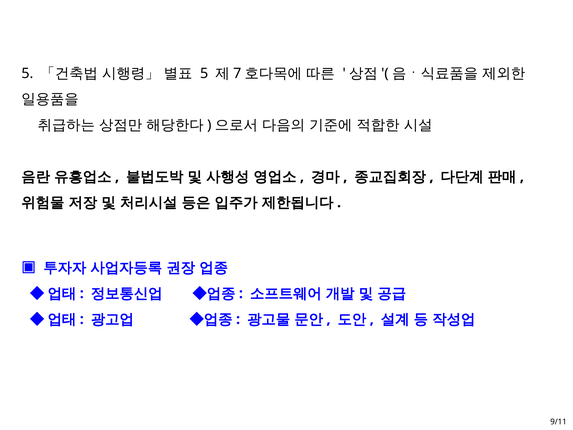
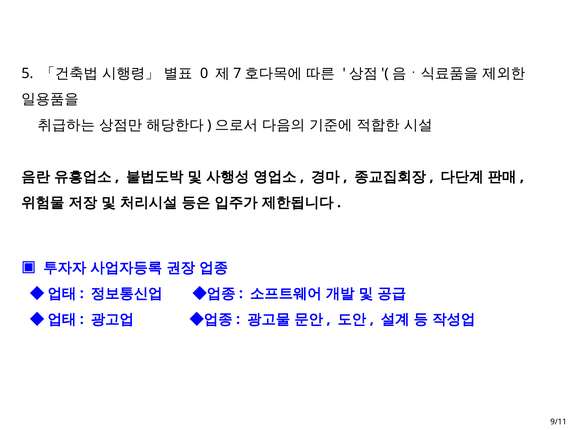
5: 5 -> 0 (204, 73)
